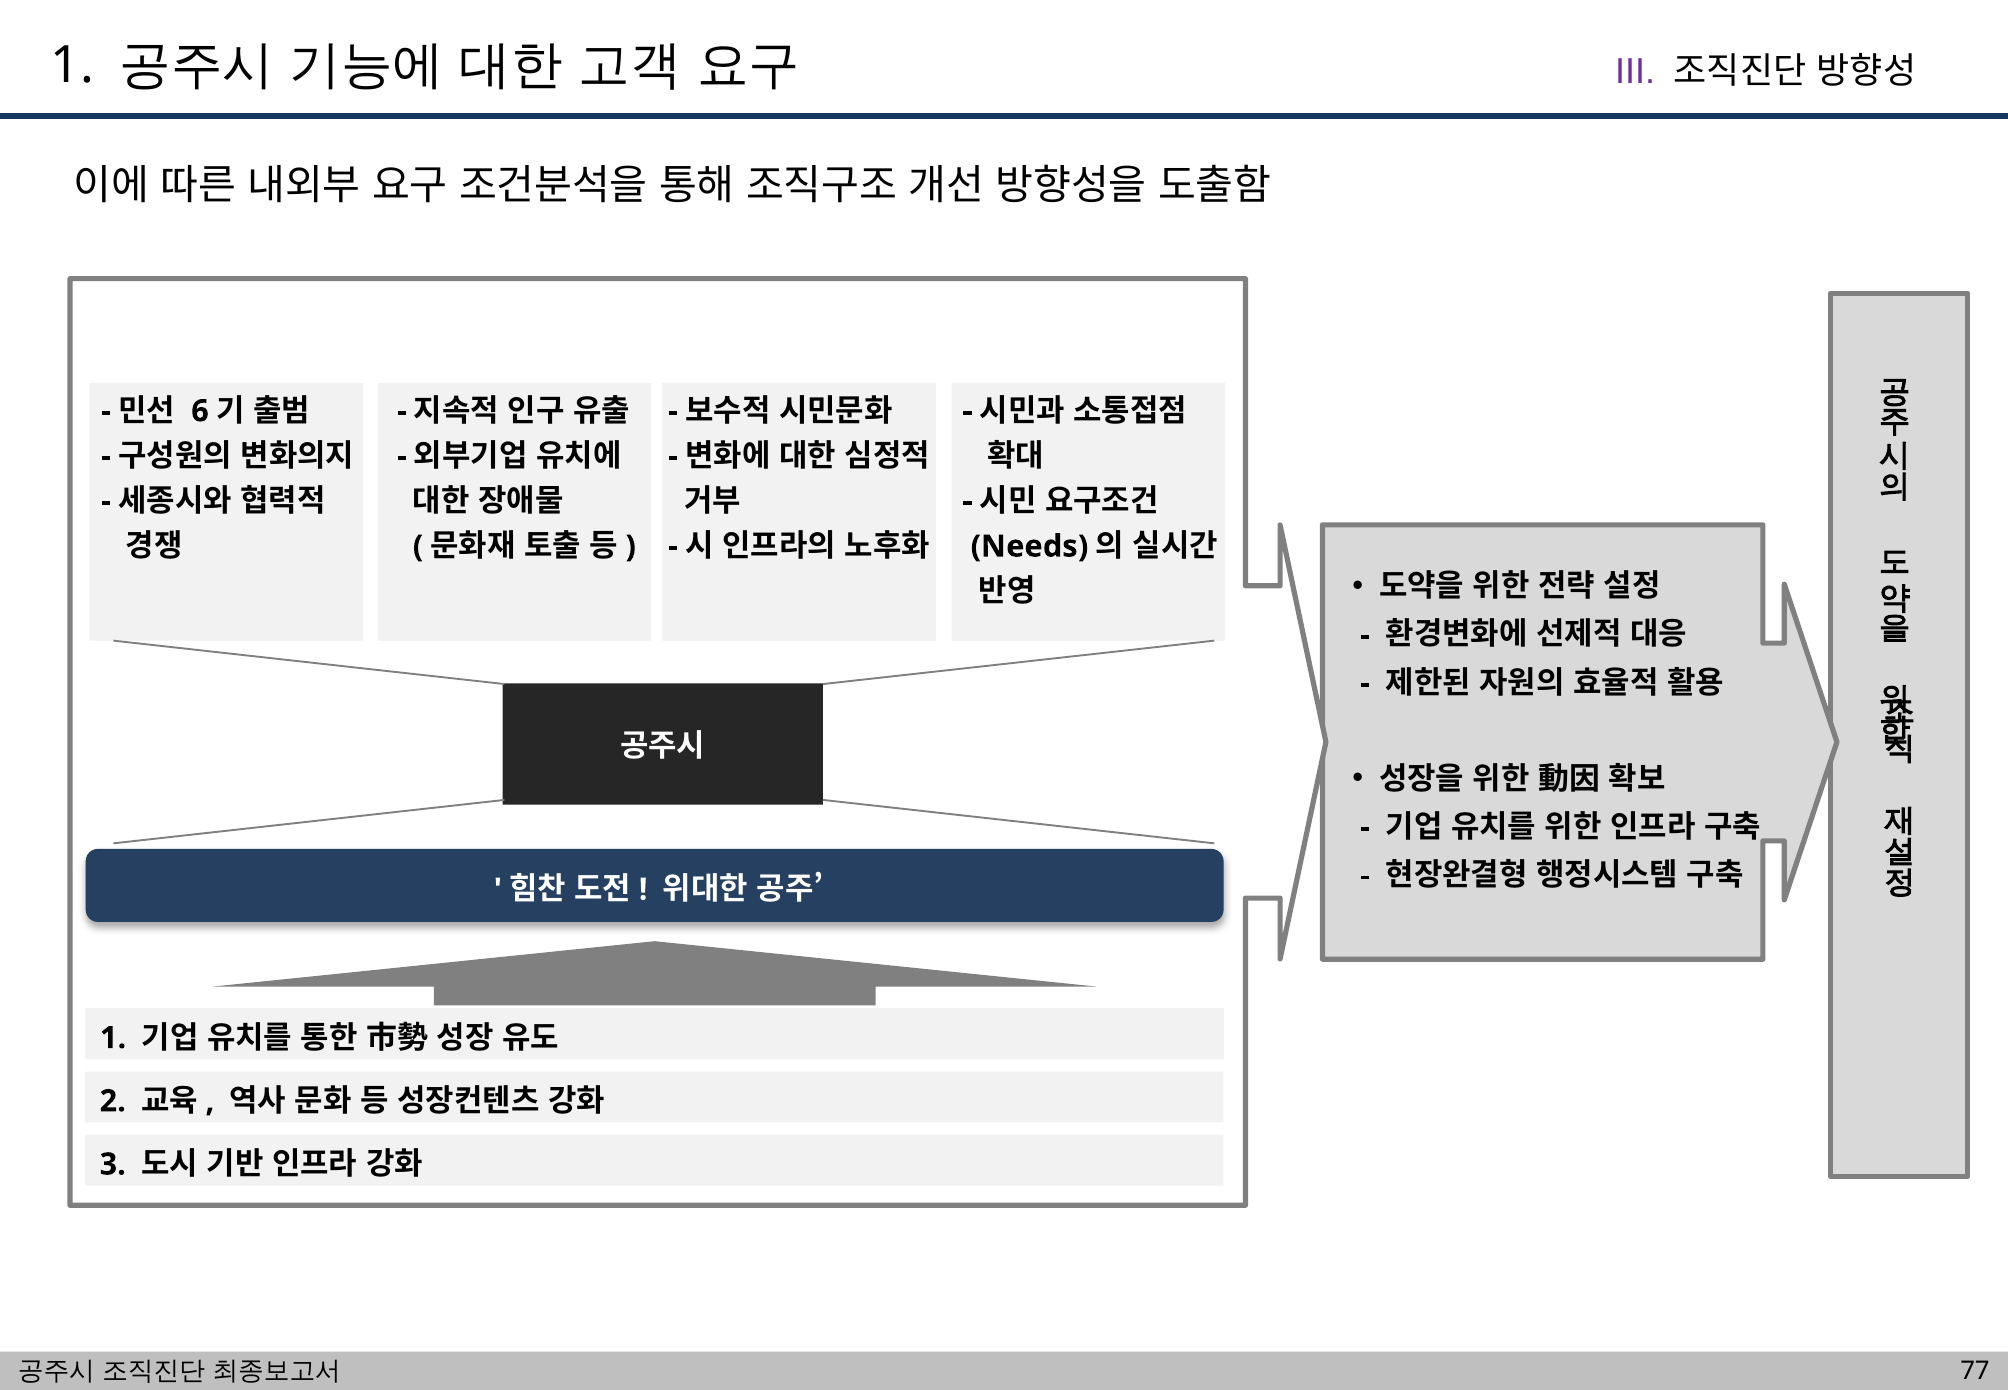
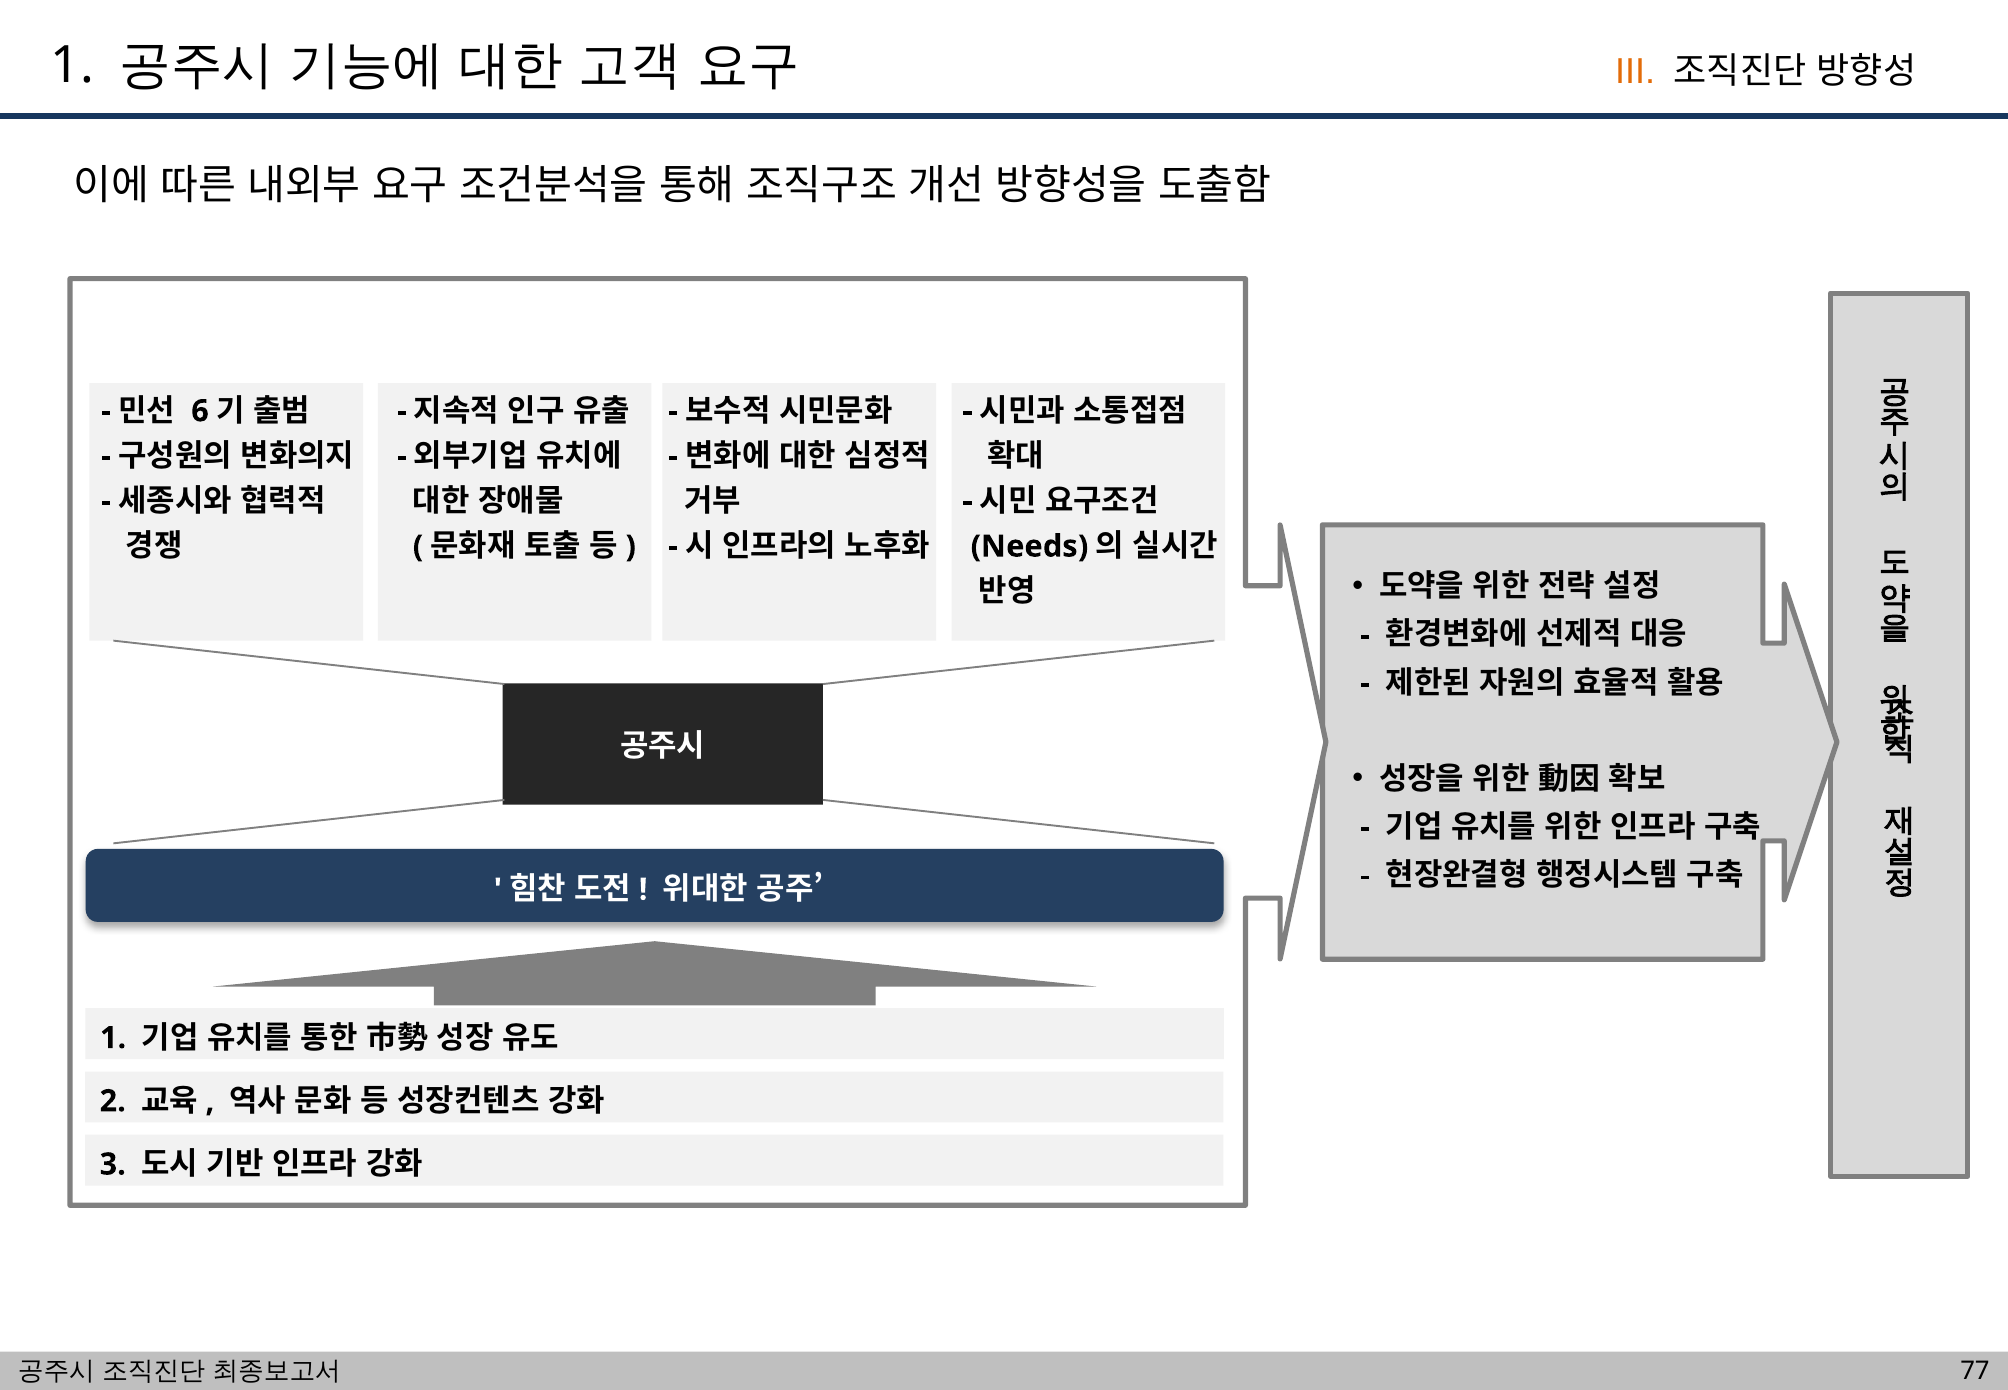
III colour: purple -> orange (1635, 71)
